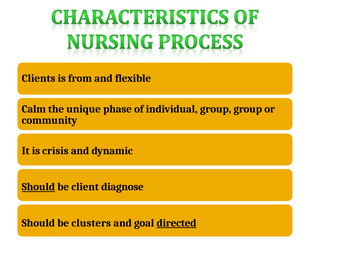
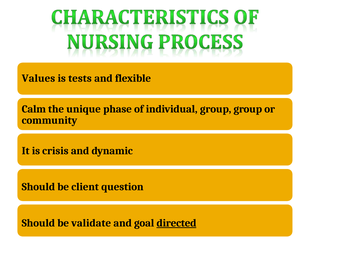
Clients: Clients -> Values (39, 78)
from: from -> tests (80, 78)
Should underline: present -> none (38, 187)
diagnose: diagnose -> question (122, 187)
clusters: clusters -> validate (91, 223)
